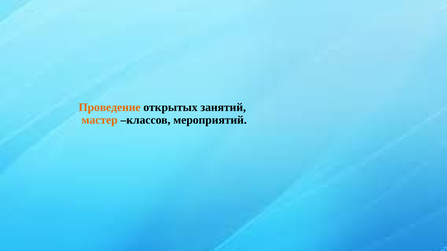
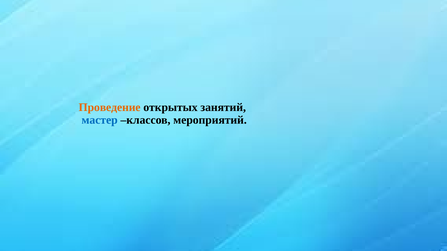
мастер colour: orange -> blue (100, 120)
